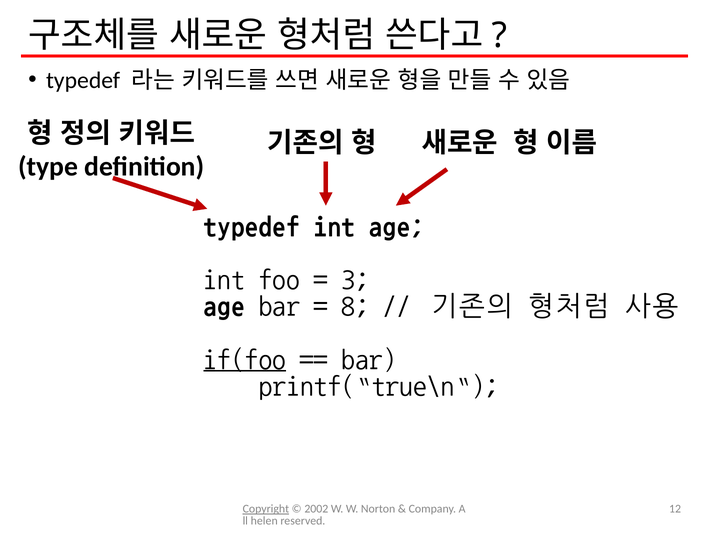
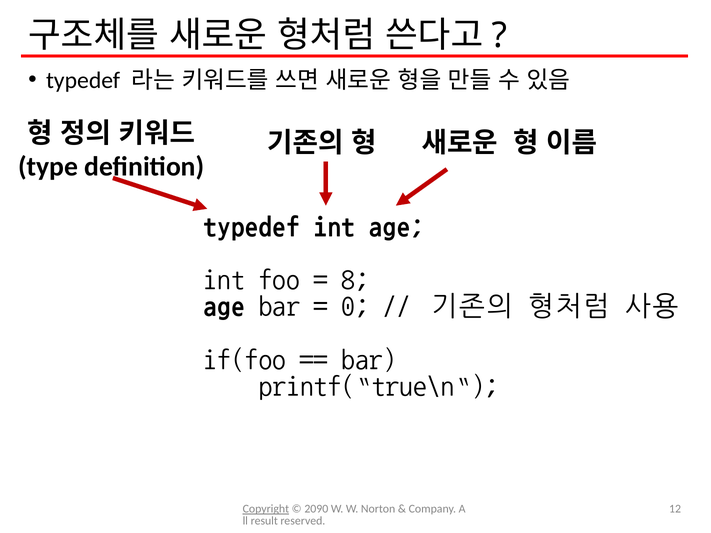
3: 3 -> 8 (355, 279)
8: 8 -> 0 (355, 306)
if(foo underline: present -> none (245, 359)
2002: 2002 -> 2090 (316, 509)
helen: helen -> result (264, 521)
